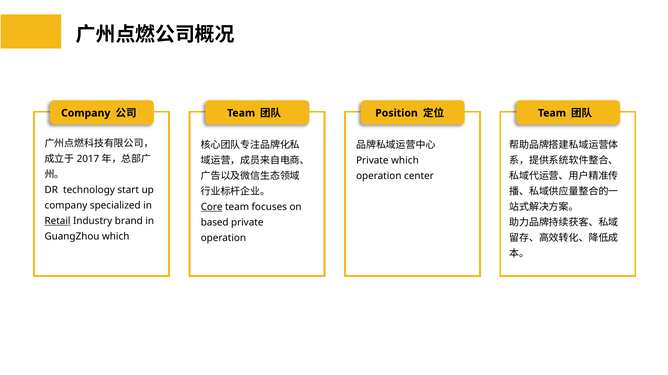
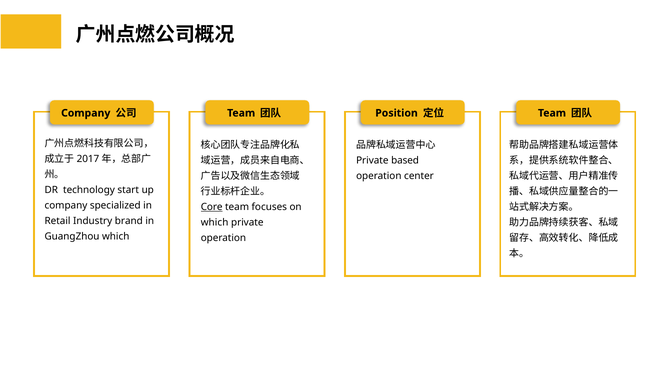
Private which: which -> based (405, 161)
Retail underline: present -> none (58, 221)
based: based -> which (215, 222)
